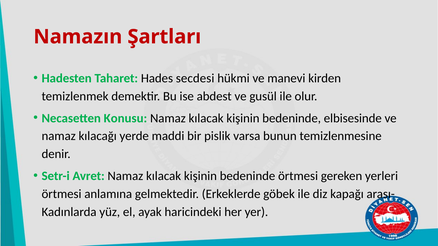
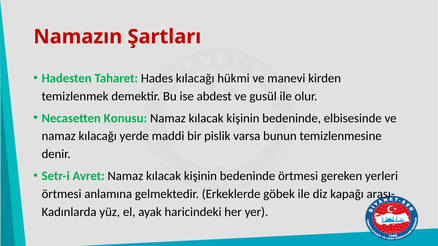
Hades secdesi: secdesi -> kılacağı (195, 78)
